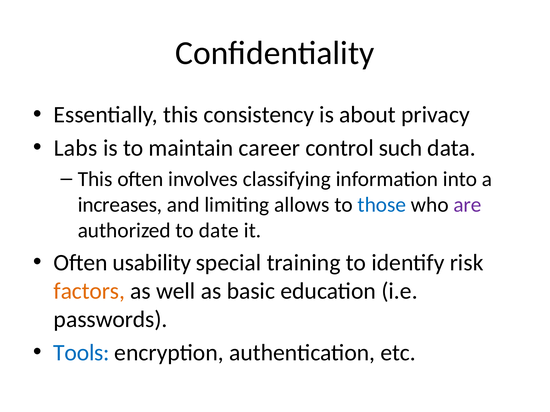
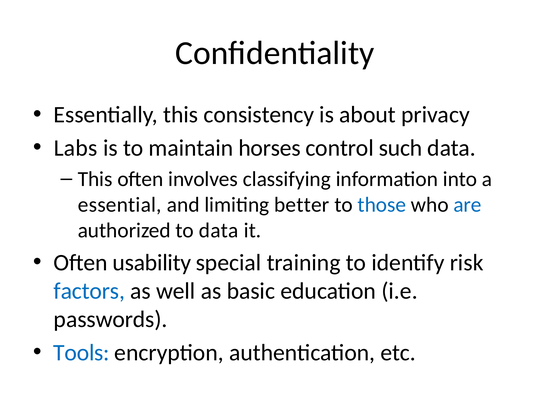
career: career -> horses (270, 148)
increases: increases -> essential (120, 205)
allows: allows -> better (302, 205)
are colour: purple -> blue (468, 205)
to date: date -> data (219, 231)
factors colour: orange -> blue (89, 291)
